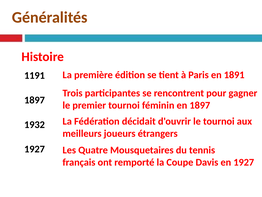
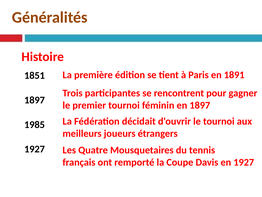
1191: 1191 -> 1851 (35, 75)
1932: 1932 -> 1985 (35, 124)
